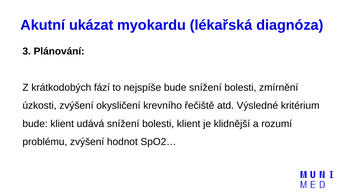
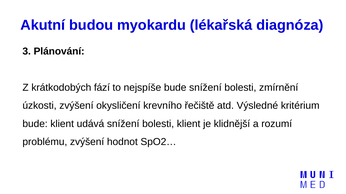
ukázat: ukázat -> budou (91, 25)
